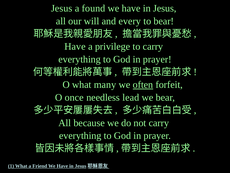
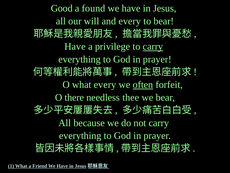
Jesus: Jesus -> Good (62, 8)
carry underline: none -> present (153, 46)
what many: many -> every (105, 84)
once: once -> there (74, 97)
lead: lead -> thee (131, 97)
